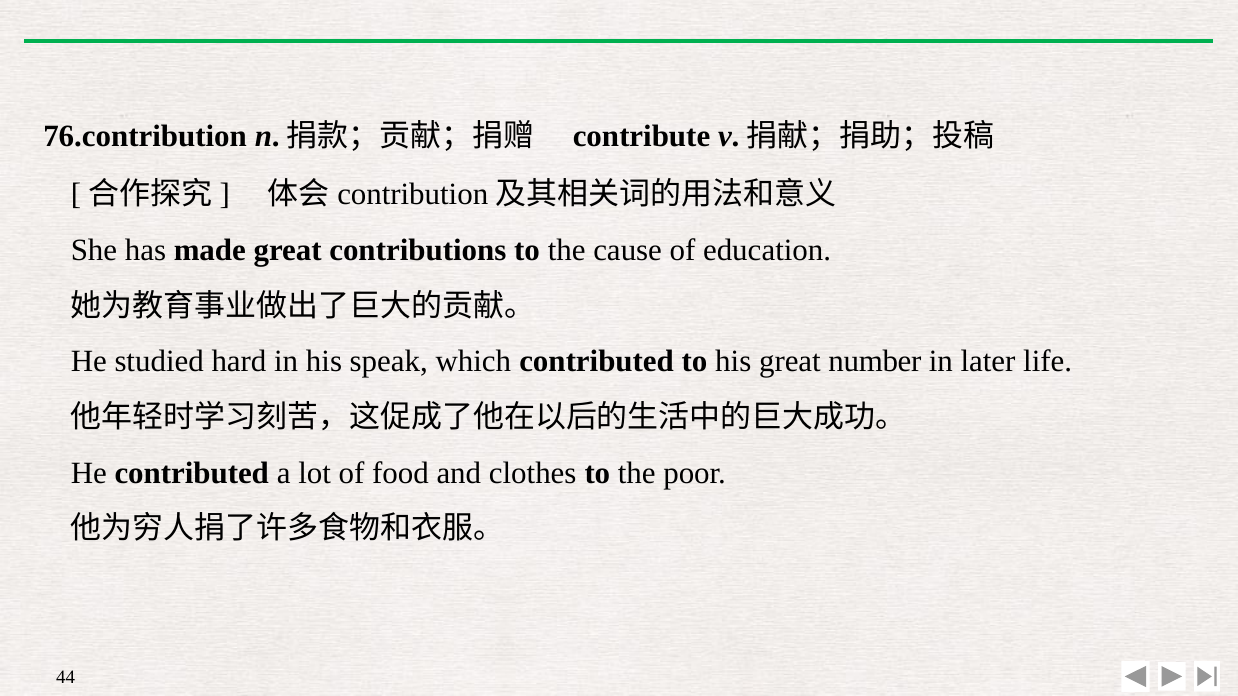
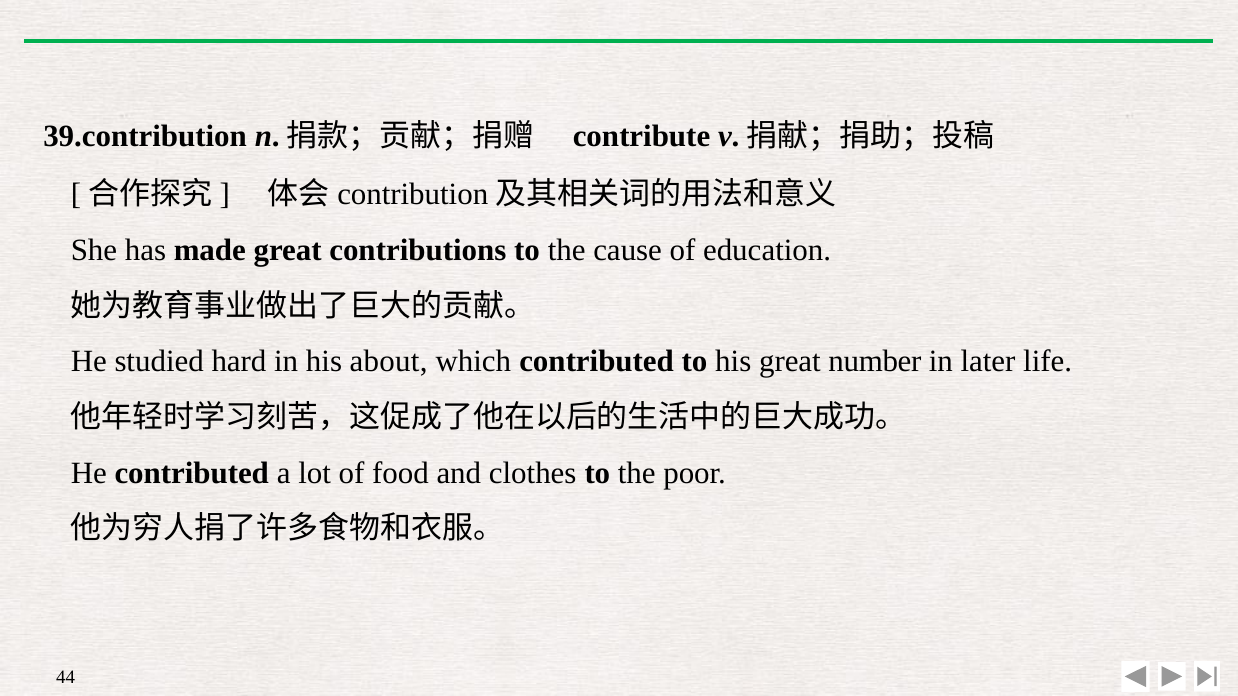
76.contribution: 76.contribution -> 39.contribution (145, 136)
speak: speak -> about (389, 362)
